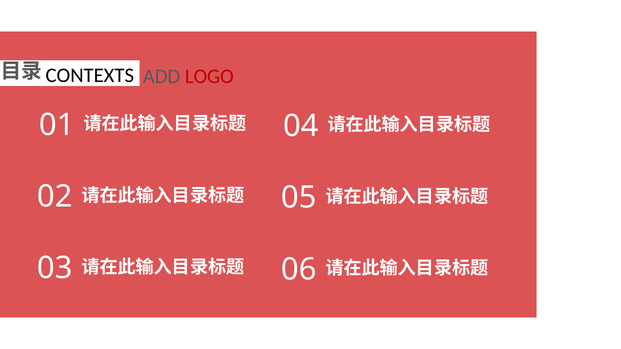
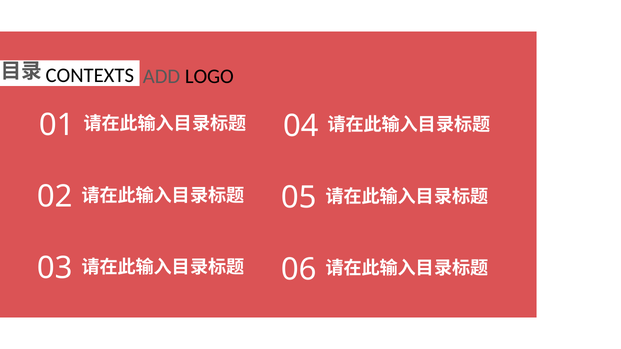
LOGO colour: red -> black (209, 76)
